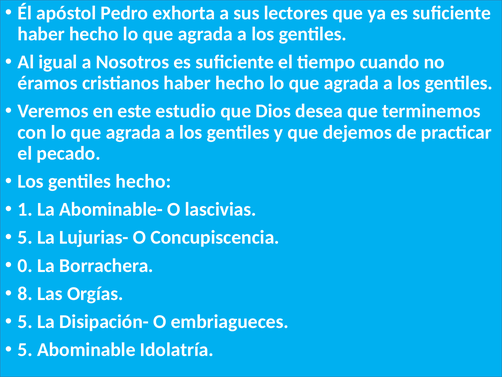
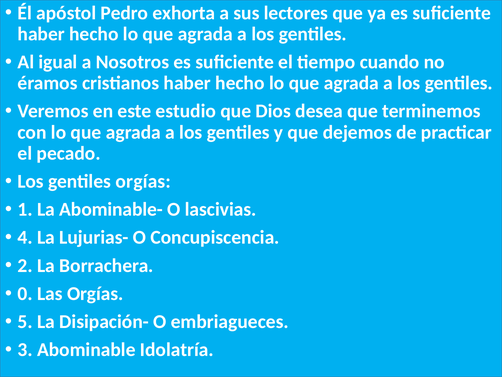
gentiles hecho: hecho -> orgías (143, 181)
5: 5 -> 4 (25, 237)
0: 0 -> 2 (25, 265)
8: 8 -> 0 (25, 293)
5: 5 -> 3 (25, 349)
